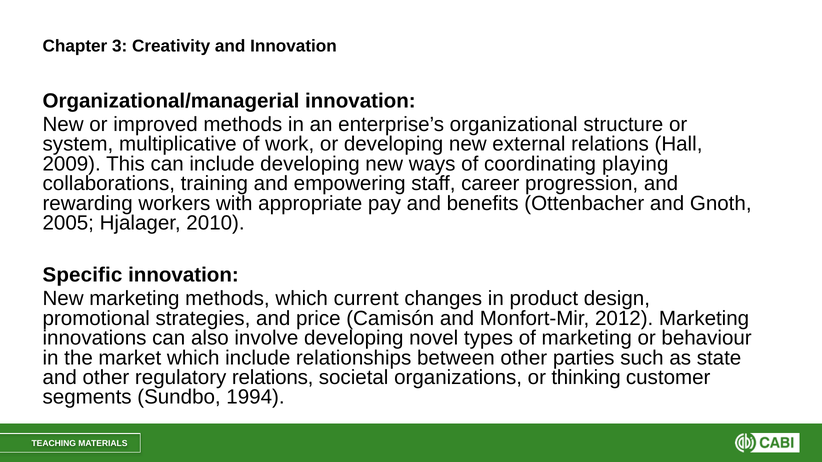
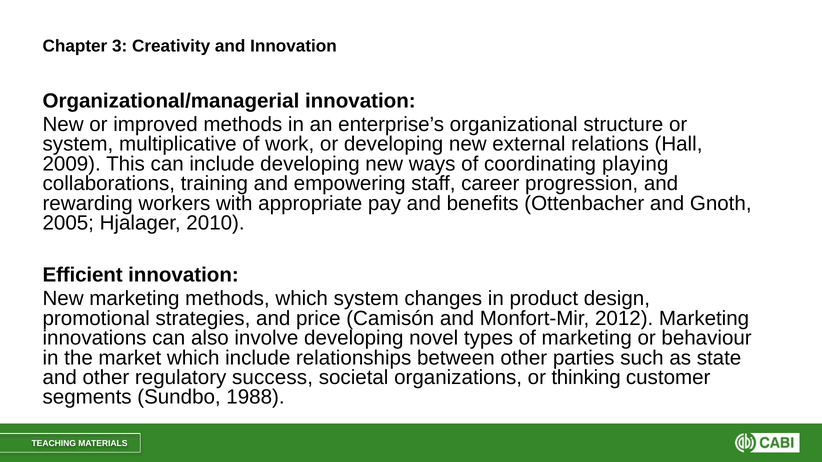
Specific: Specific -> Efficient (83, 275)
which current: current -> system (366, 299)
regulatory relations: relations -> success (272, 378)
1994: 1994 -> 1988 (255, 398)
